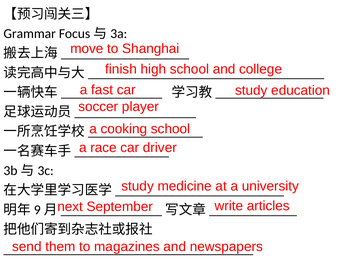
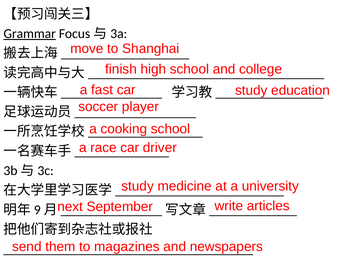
Grammar underline: none -> present (30, 34)
